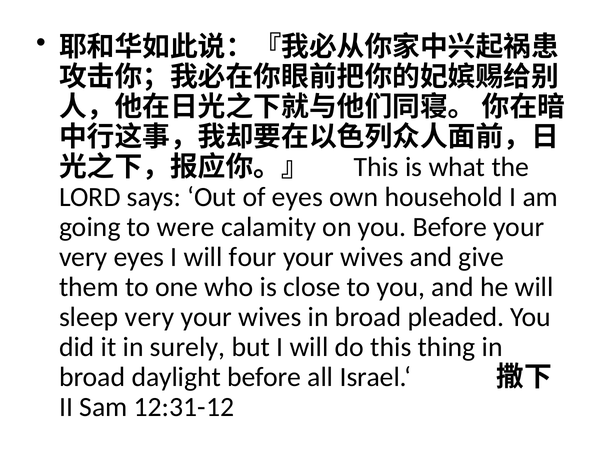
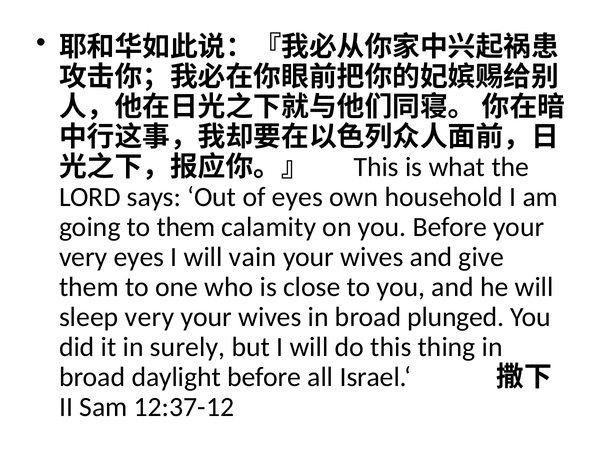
to were: were -> them (186, 227)
four: four -> vain (253, 257)
pleaded: pleaded -> plunged (456, 317)
12:31-12: 12:31-12 -> 12:37-12 (184, 407)
